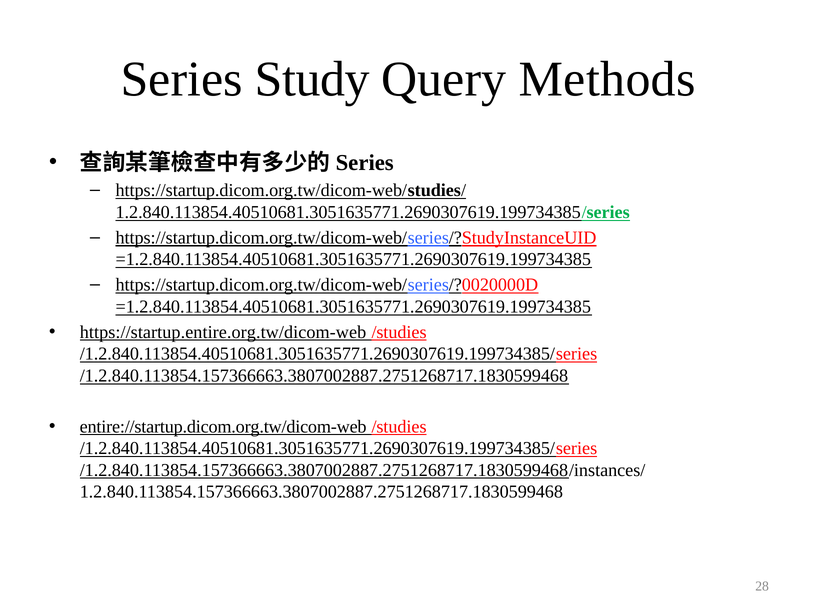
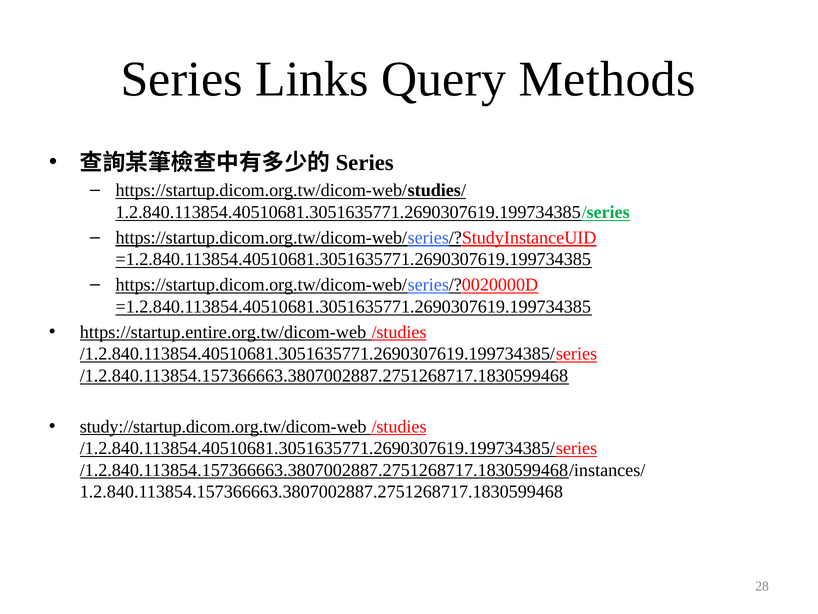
Study: Study -> Links (312, 79)
entire://startup.dicom.org.tw/dicom-web: entire://startup.dicom.org.tw/dicom-web -> study://startup.dicom.org.tw/dicom-web (223, 426)
